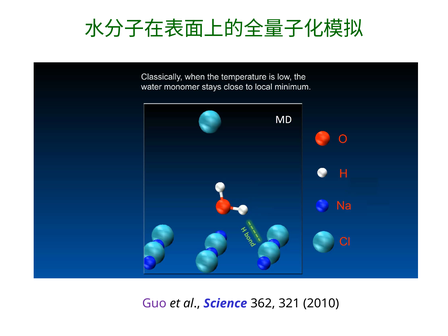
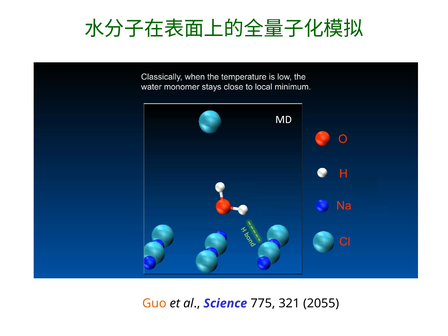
Guo colour: purple -> orange (154, 303)
362: 362 -> 775 (263, 303)
2010: 2010 -> 2055 (321, 303)
